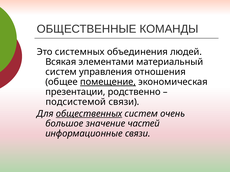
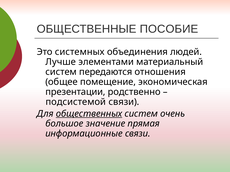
КОМАНДЫ: КОМАНДЫ -> ПОСОБИЕ (169, 29)
Всякая: Всякая -> Лучше (61, 62)
управления: управления -> передаются (106, 72)
помещение underline: present -> none (108, 82)
частей: частей -> прямая (144, 124)
